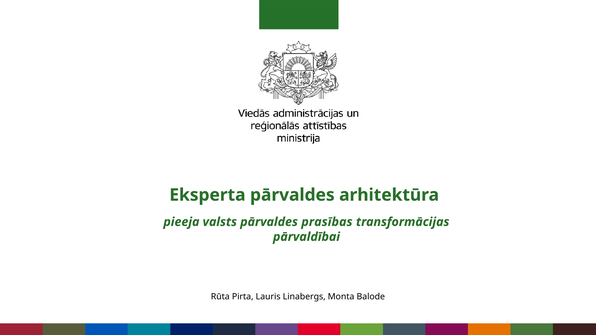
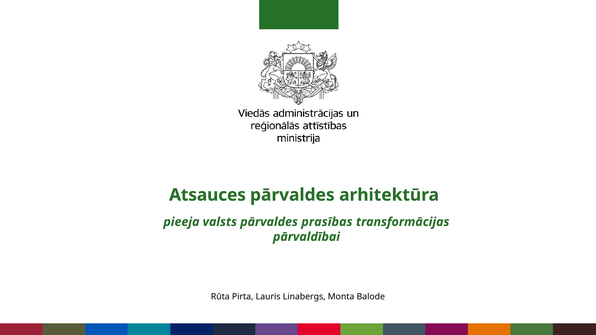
Eksperta: Eksperta -> Atsauces (207, 195)
